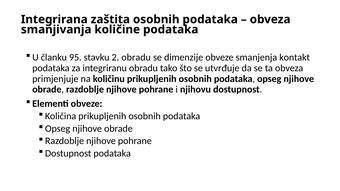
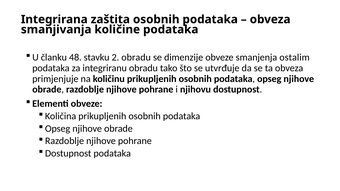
95: 95 -> 48 (75, 57)
kontakt: kontakt -> ostalim (295, 57)
